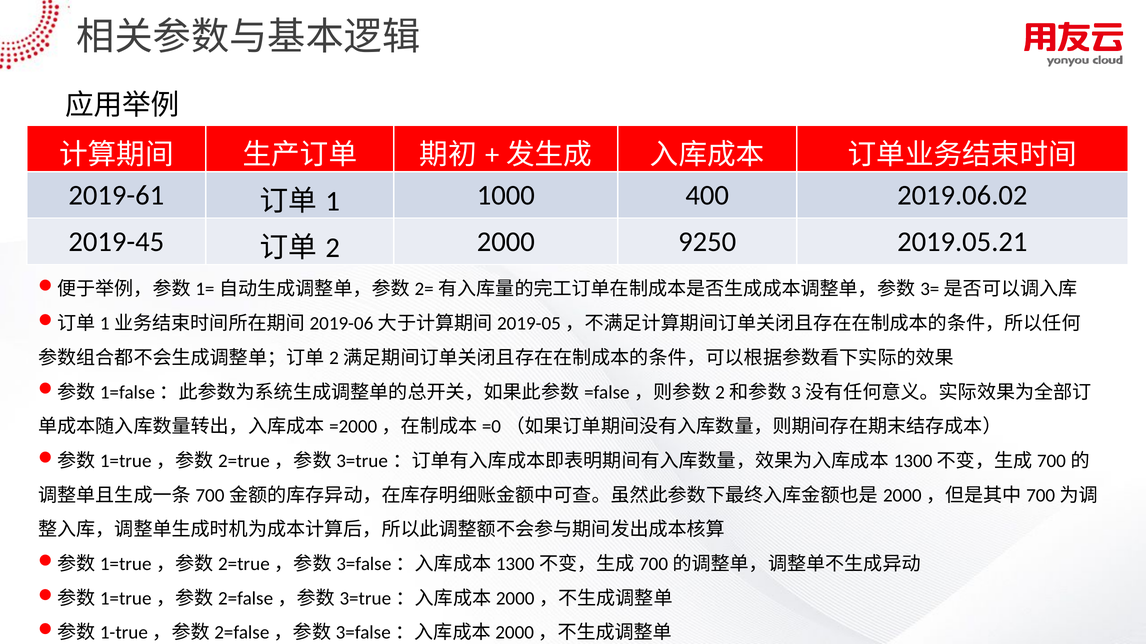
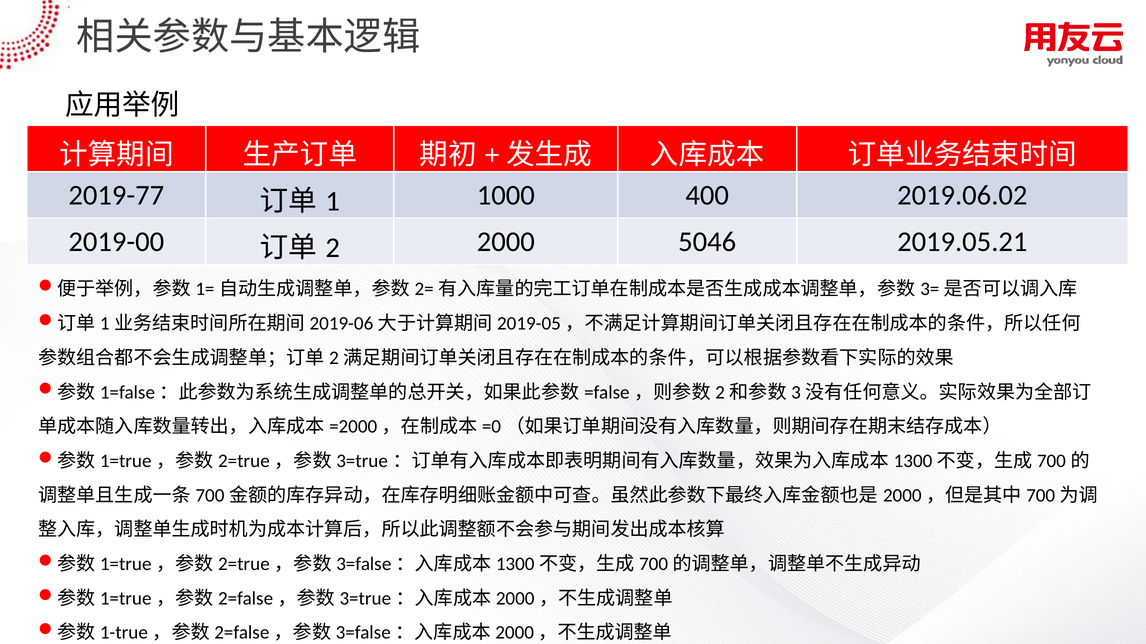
2019-61: 2019-61 -> 2019-77 (116, 195)
2019-45: 2019-45 -> 2019-00 (116, 242)
9250: 9250 -> 5046 (707, 242)
